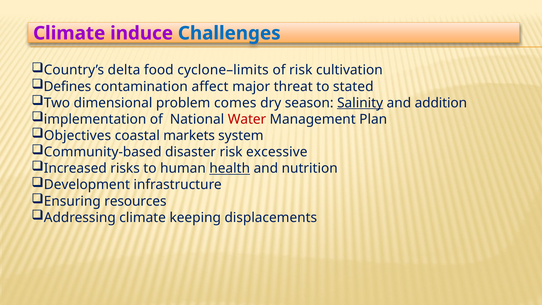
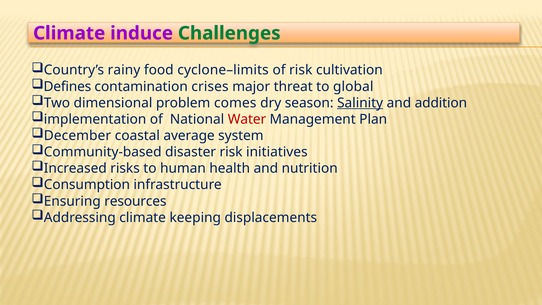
Challenges colour: blue -> green (229, 33)
delta: delta -> rainy (124, 70)
affect: affect -> crises (210, 86)
stated: stated -> global (353, 86)
Objectives: Objectives -> December (77, 136)
markets: markets -> average (189, 136)
excessive: excessive -> initiatives (277, 152)
health underline: present -> none (230, 168)
Development: Development -> Consumption (87, 185)
